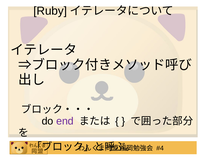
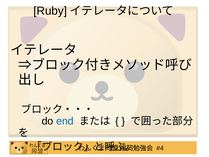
end colour: purple -> blue (65, 121)
